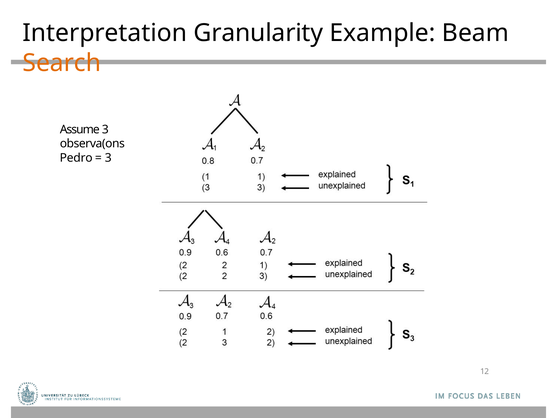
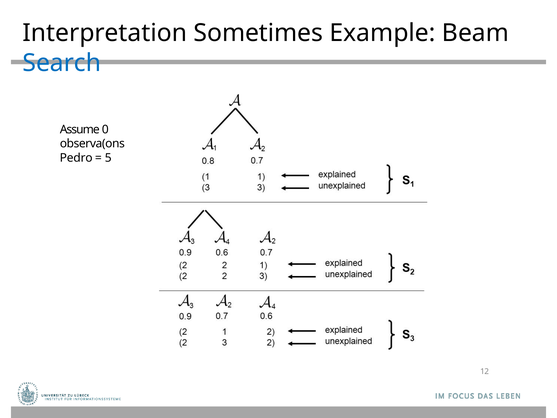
Granularity: Granularity -> Sometimes (258, 33)
Search colour: orange -> blue (62, 63)
Assume 3: 3 -> 0 (105, 130)
3: 3 -> 5 (108, 158)
